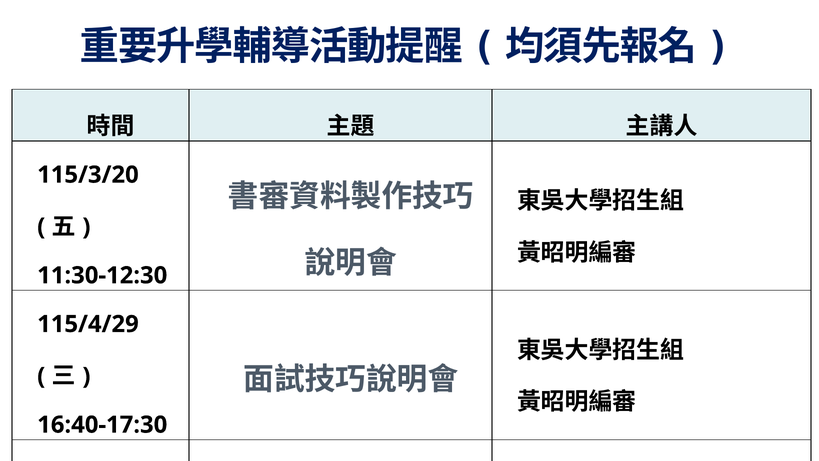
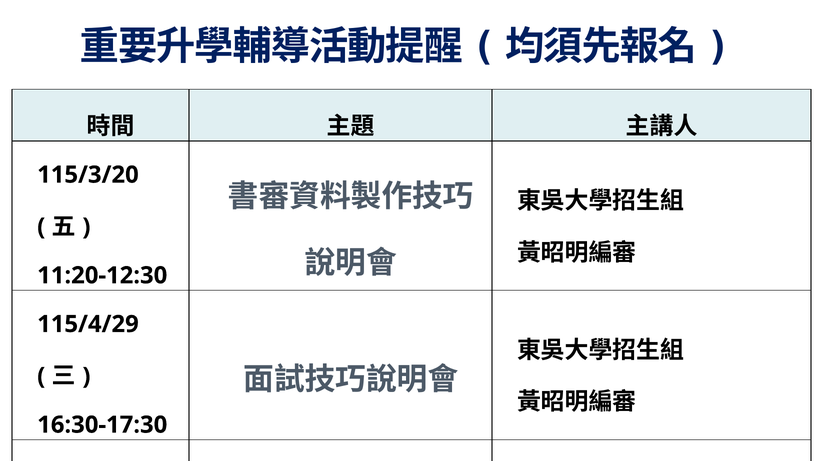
11:30-12:30: 11:30-12:30 -> 11:20-12:30 (102, 275)
16:40-17:30: 16:40-17:30 -> 16:30-17:30 (102, 425)
